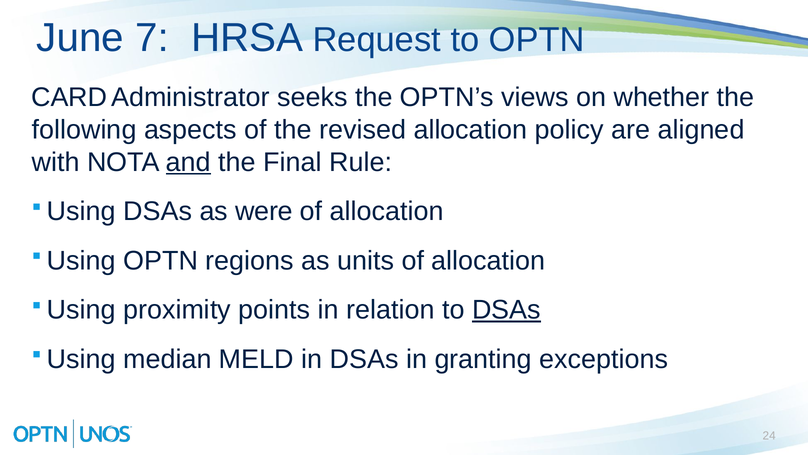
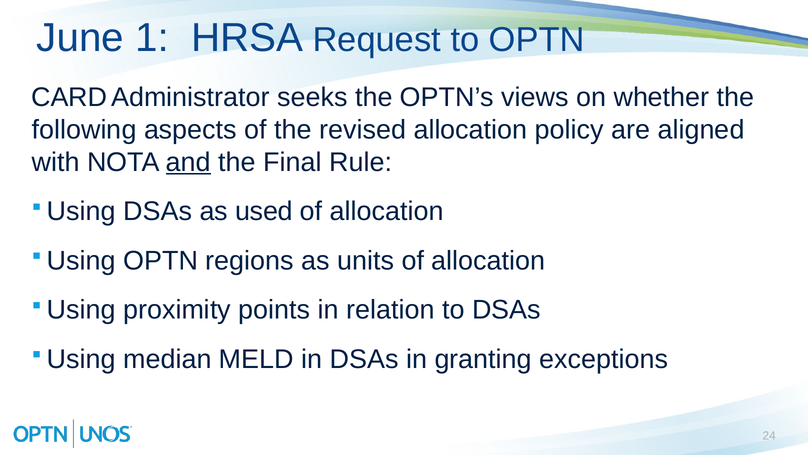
7: 7 -> 1 (152, 38)
were: were -> used (264, 211)
DSAs underline: present -> none (506, 310)
